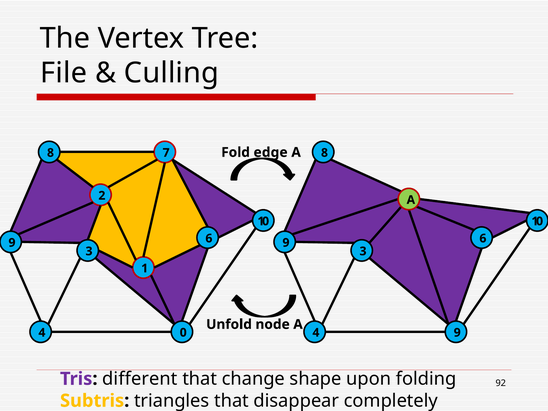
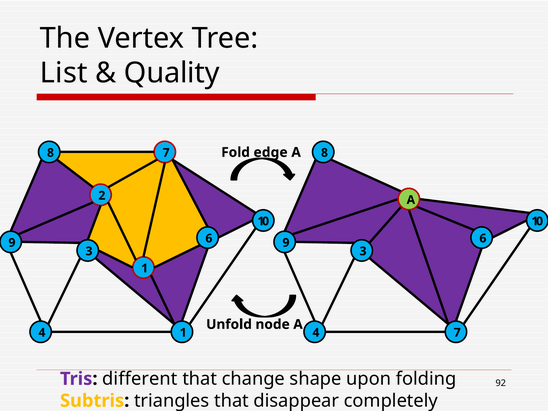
File: File -> List (64, 73)
Culling: Culling -> Quality (172, 73)
4 0: 0 -> 1 (183, 333)
4 9: 9 -> 7 (457, 333)
